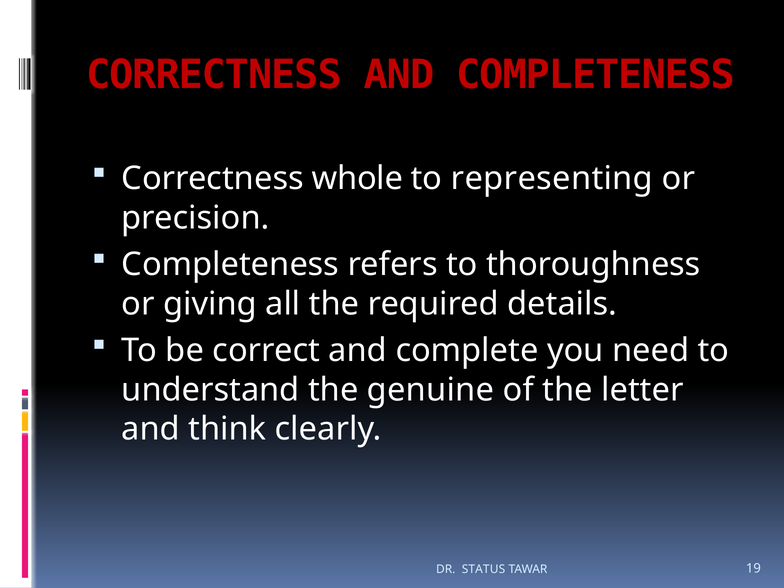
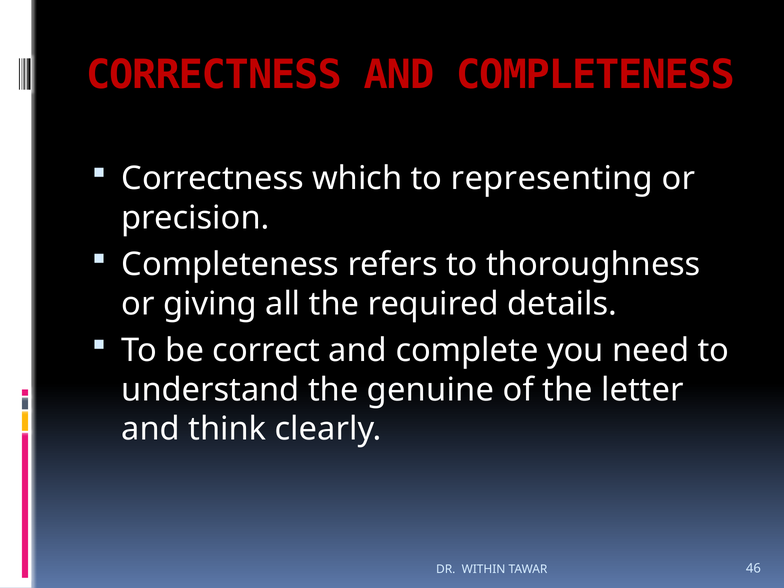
whole: whole -> which (357, 179)
STATUS: STATUS -> WITHIN (484, 569)
19: 19 -> 46 (753, 569)
